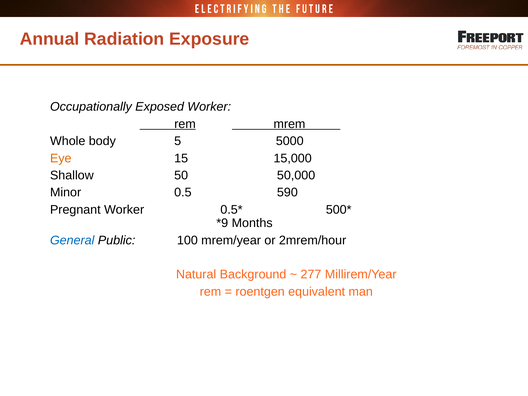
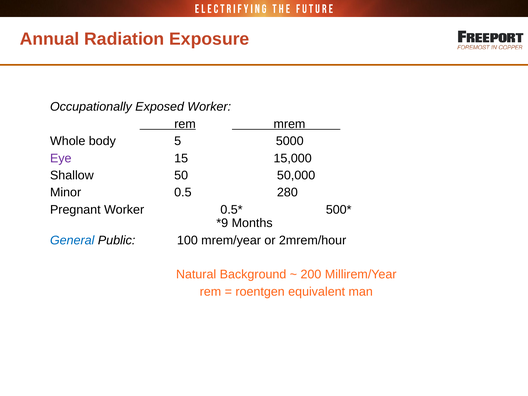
Eye colour: orange -> purple (61, 158)
590: 590 -> 280 (287, 192)
277: 277 -> 200 (311, 274)
